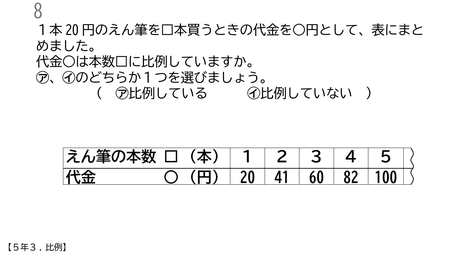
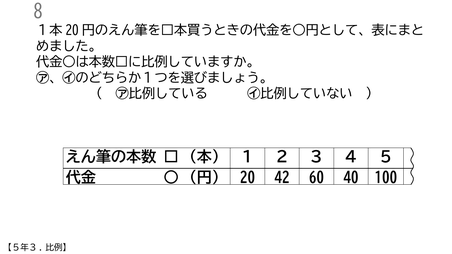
41: 41 -> 42 (282, 178)
82: 82 -> 40 (351, 178)
